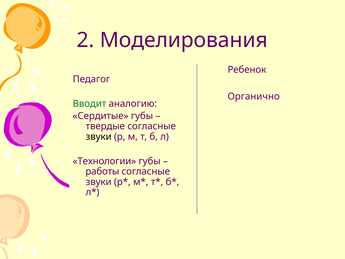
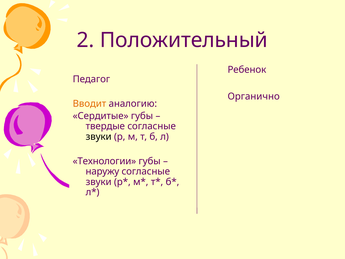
Моделирования: Моделирования -> Положительный (184, 40)
Вводит colour: green -> orange (89, 104)
работы: работы -> наружу (102, 171)
